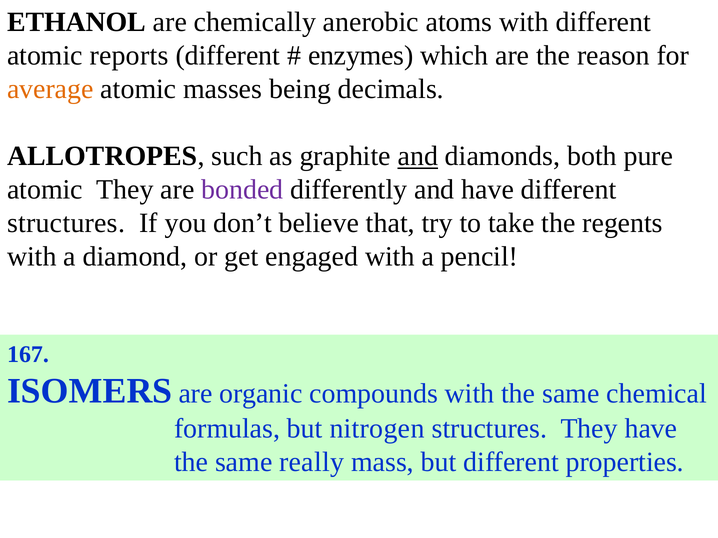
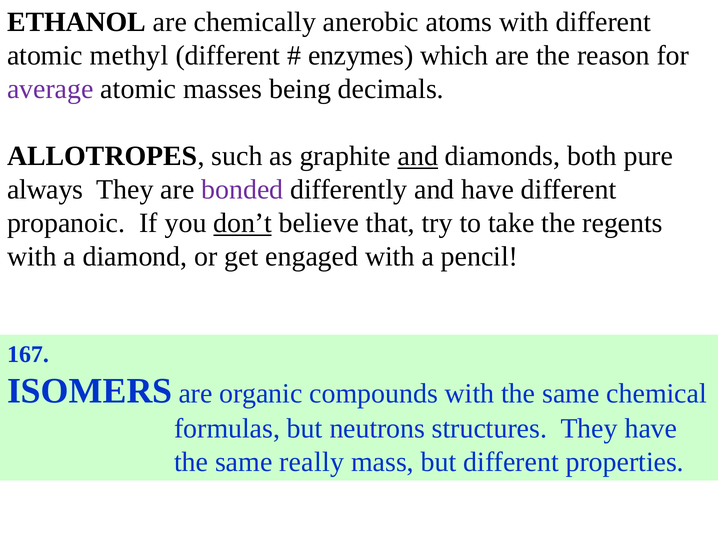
reports: reports -> methyl (129, 56)
average colour: orange -> purple (50, 89)
atomic: atomic -> always (45, 190)
structures: structures -> propanoic (66, 223)
don’t underline: none -> present (243, 223)
nitrogen: nitrogen -> neutrons (377, 429)
